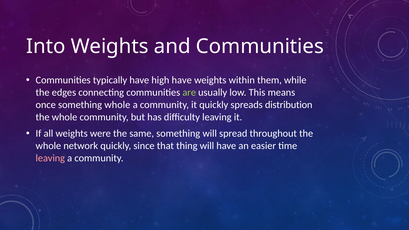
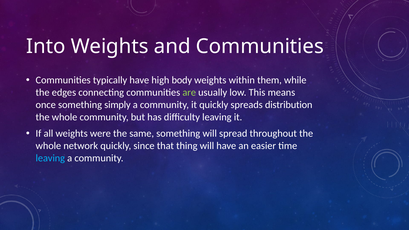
high have: have -> body (182, 80)
something whole: whole -> simply (117, 105)
leaving colour: pink -> light blue (50, 158)
